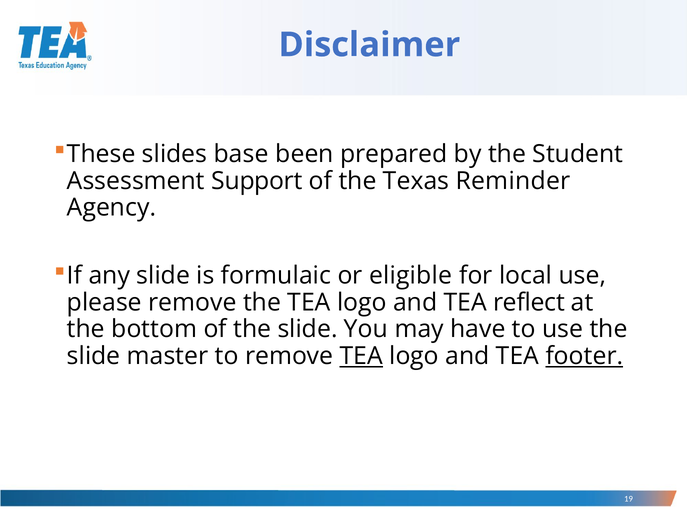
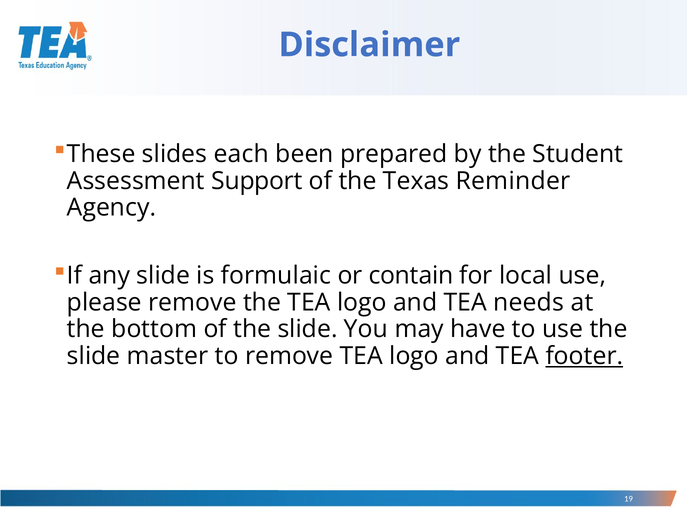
base: base -> each (241, 154)
eligible: eligible -> contain (411, 275)
reflect: reflect -> needs (529, 302)
TEA underline: present -> none (361, 356)
